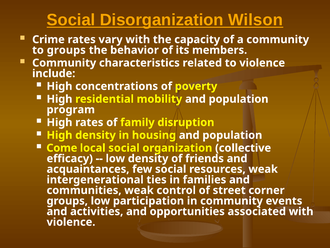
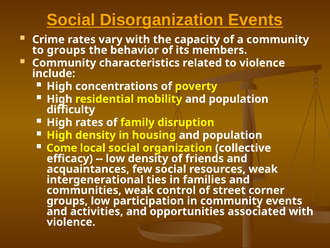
Disorganization Wilson: Wilson -> Events (255, 20)
program: program -> difficulty (71, 109)
